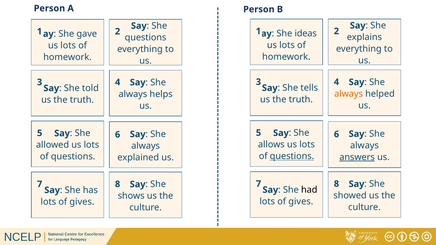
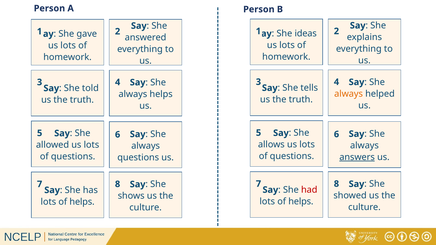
questions: questions -> answered (146, 38)
questions underline: present -> none (292, 156)
explained: explained -> questions (138, 158)
had colour: black -> red (309, 190)
gives: gives -> helps (301, 202)
gives: gives -> helps (82, 202)
